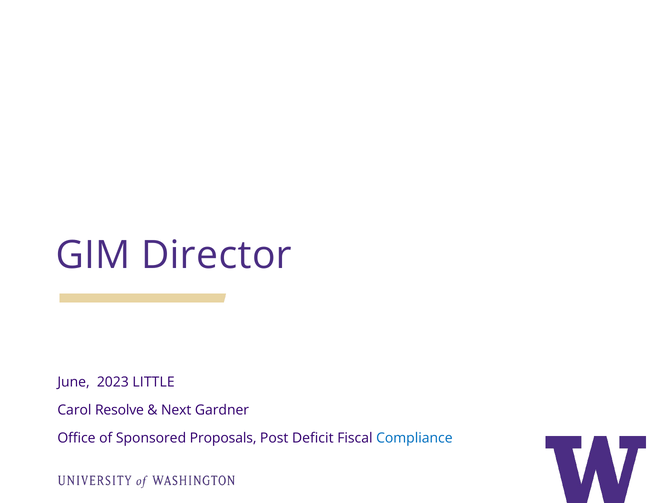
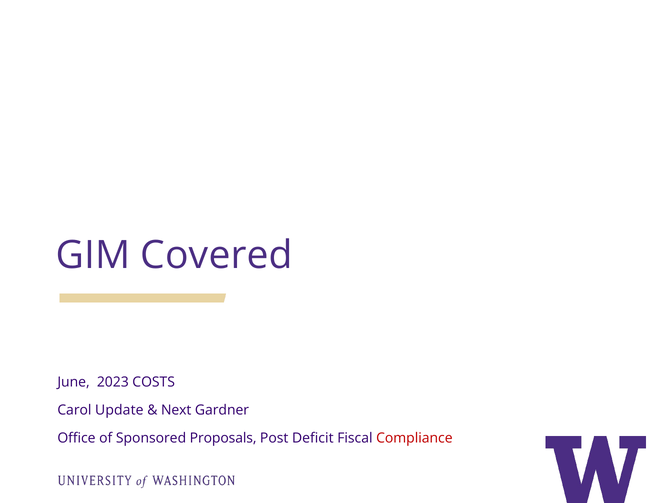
Director: Director -> Covered (217, 255)
LITTLE: LITTLE -> COSTS (154, 382)
Resolve: Resolve -> Update (119, 410)
Compliance colour: blue -> red (414, 438)
